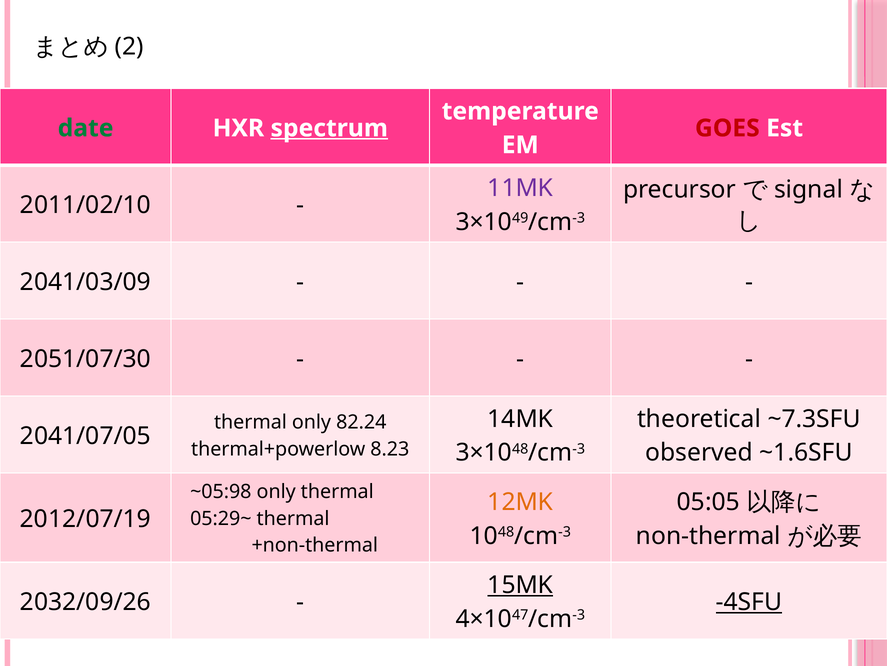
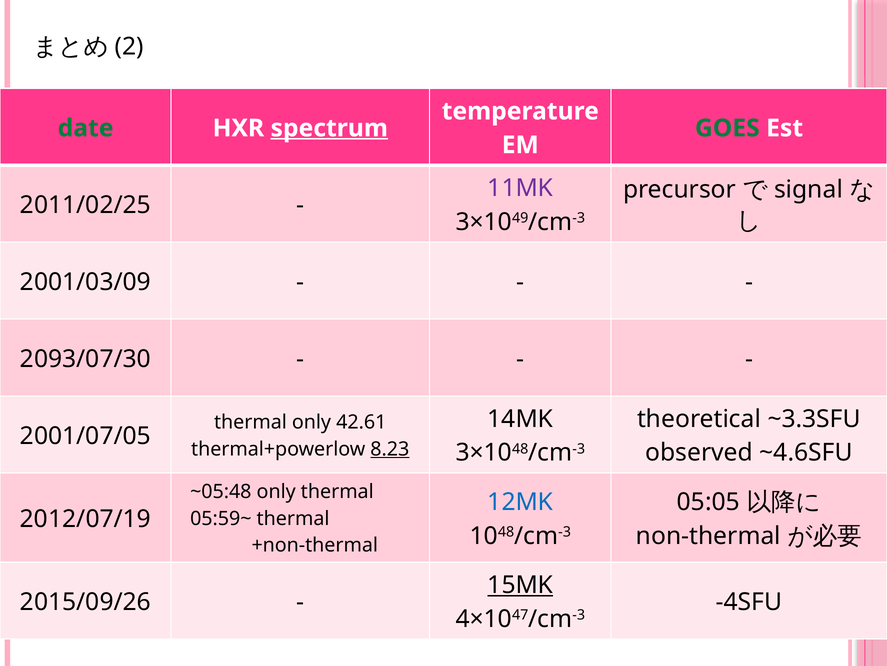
GOES colour: red -> green (727, 128)
2011/02/10: 2011/02/10 -> 2011/02/25 (85, 205)
2041/03/09: 2041/03/09 -> 2001/03/09 (85, 282)
2051/07/30: 2051/07/30 -> 2093/07/30 (85, 359)
~7.3SFU: ~7.3SFU -> ~3.3SFU (814, 419)
82.24: 82.24 -> 42.61 (361, 422)
2041/07/05: 2041/07/05 -> 2001/07/05 (85, 436)
8.23 underline: none -> present (390, 448)
~1.6SFU: ~1.6SFU -> ~4.6SFU (806, 452)
~05:98: ~05:98 -> ~05:48 (221, 491)
12MK colour: orange -> blue (520, 502)
05:29~: 05:29~ -> 05:59~ (221, 518)
2032/09/26: 2032/09/26 -> 2015/09/26 (85, 602)
-4SFU underline: present -> none (749, 602)
